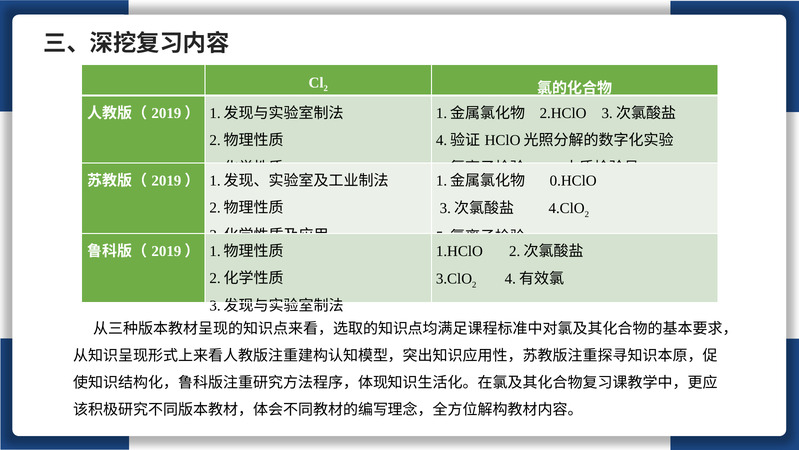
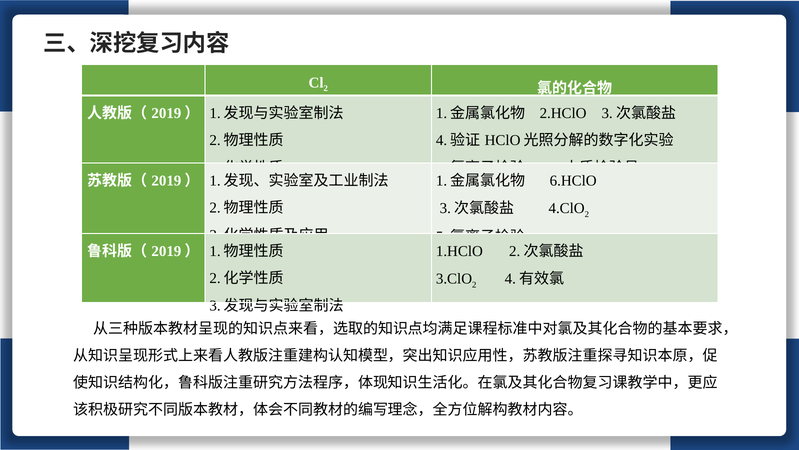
0.HClO: 0.HClO -> 6.HClO (573, 181)
